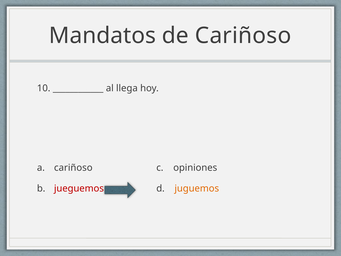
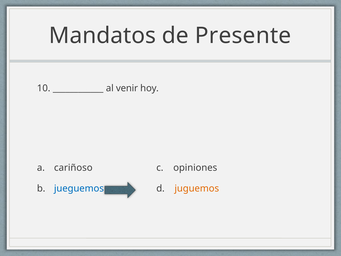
de Cariñoso: Cariñoso -> Presente (243, 36)
llega: llega -> venir (127, 88)
jueguemos colour: red -> blue (79, 188)
